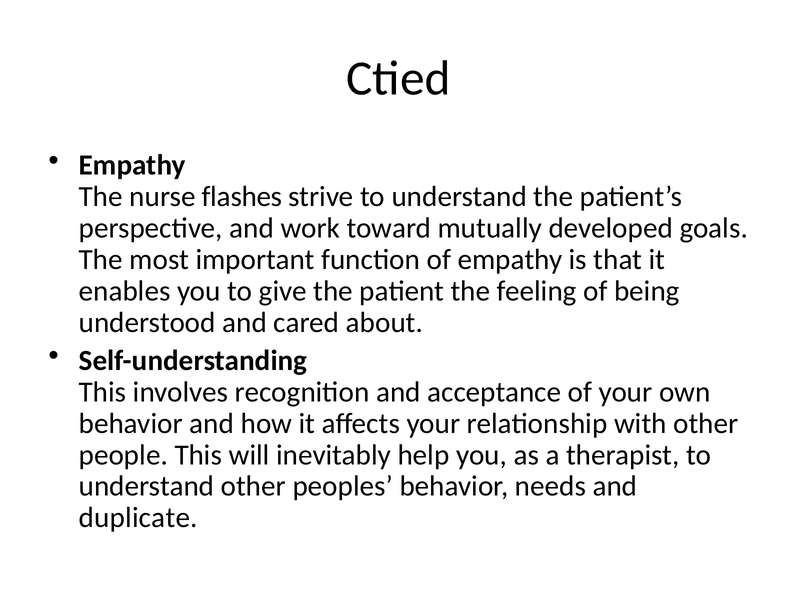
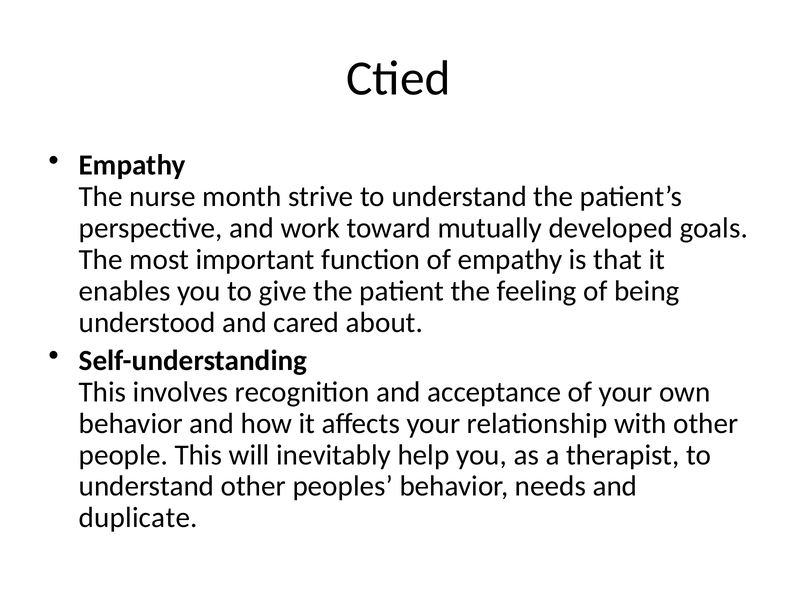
flashes: flashes -> month (242, 196)
